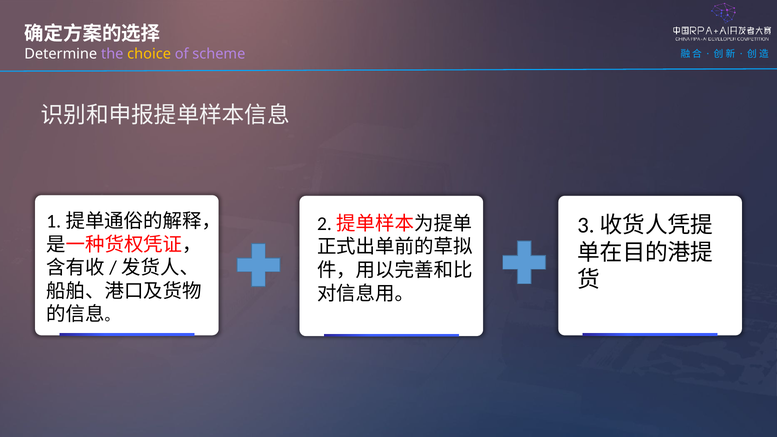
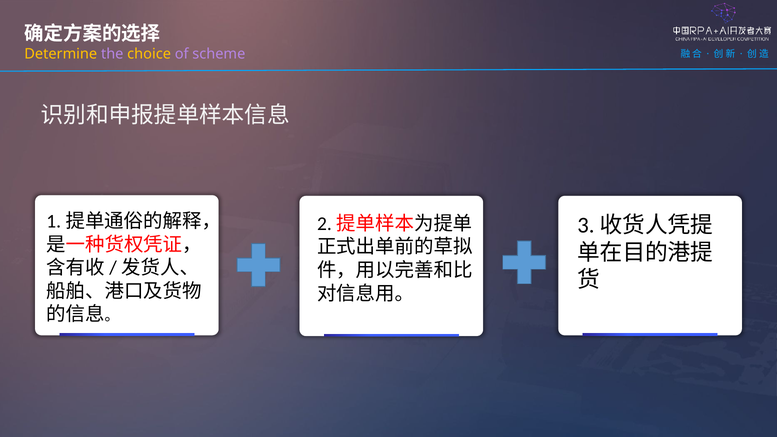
Determine colour: white -> yellow (61, 54)
